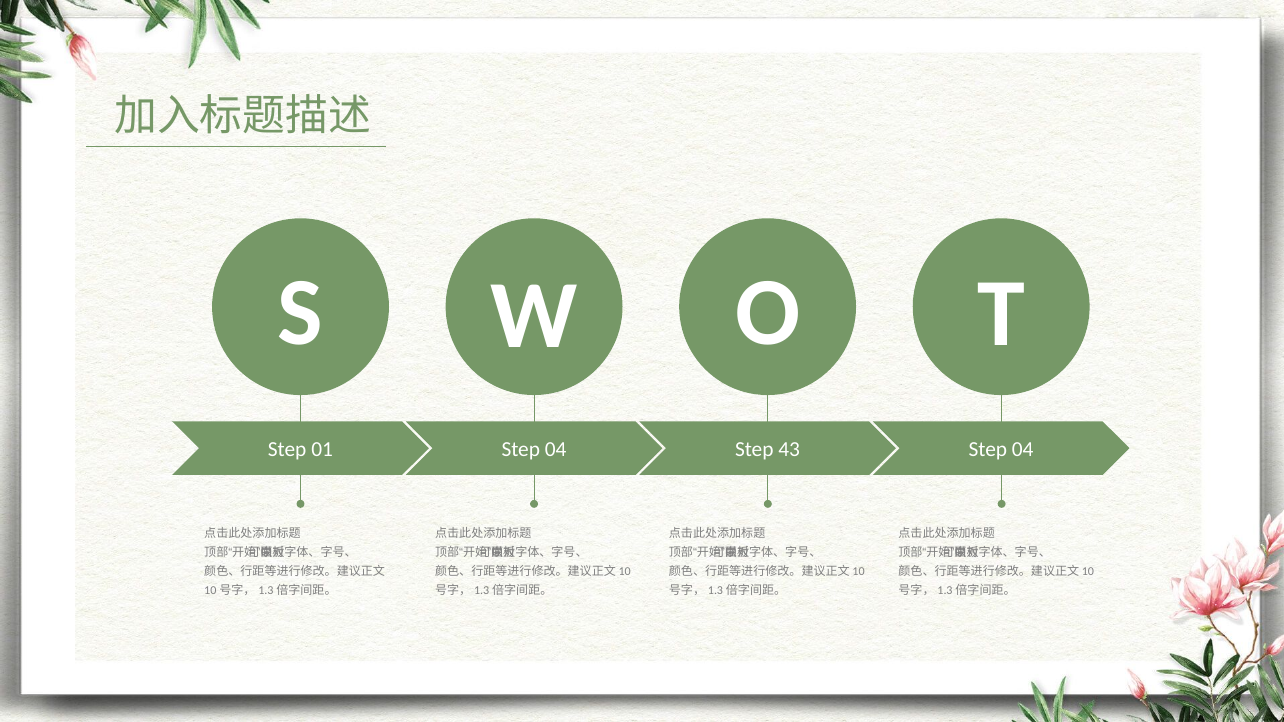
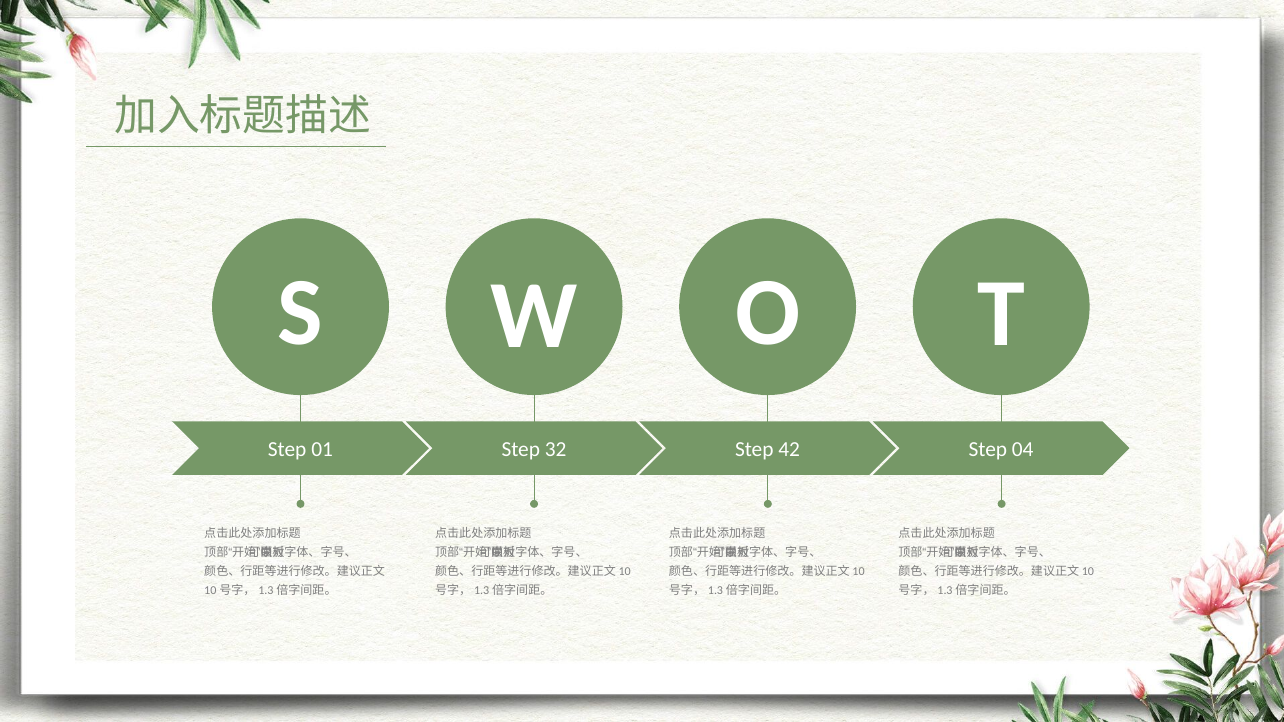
01 Step 04: 04 -> 32 (556, 450)
43: 43 -> 42 (789, 450)
